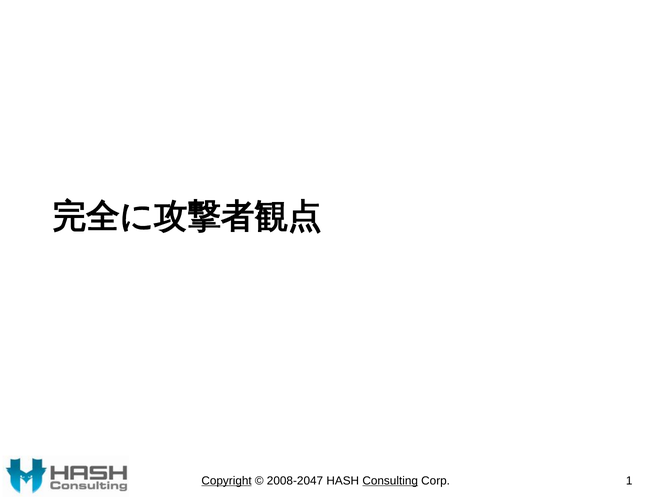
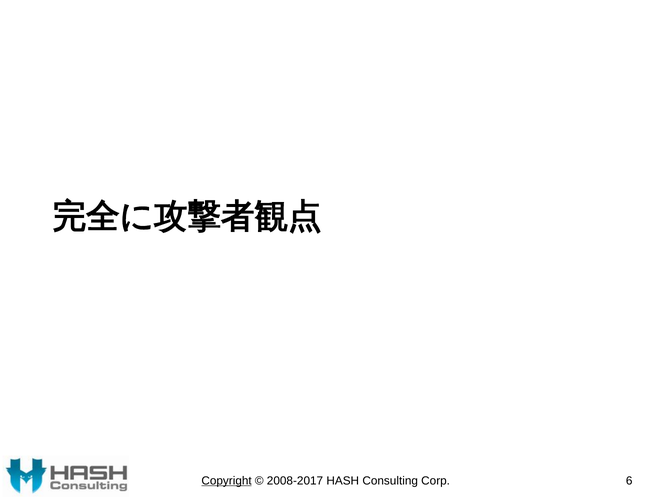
2008-2047: 2008-2047 -> 2008-2017 (295, 480)
Consulting underline: present -> none (390, 480)
1: 1 -> 6 (629, 480)
